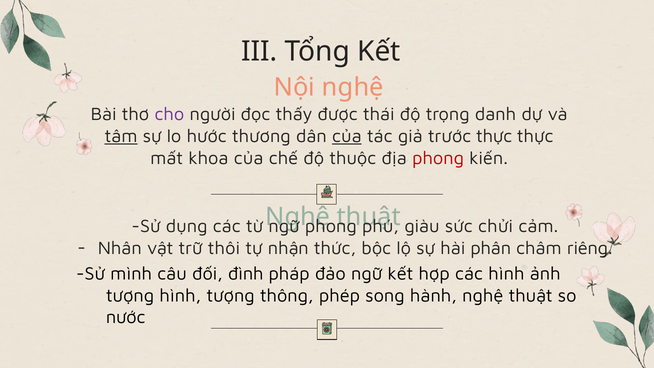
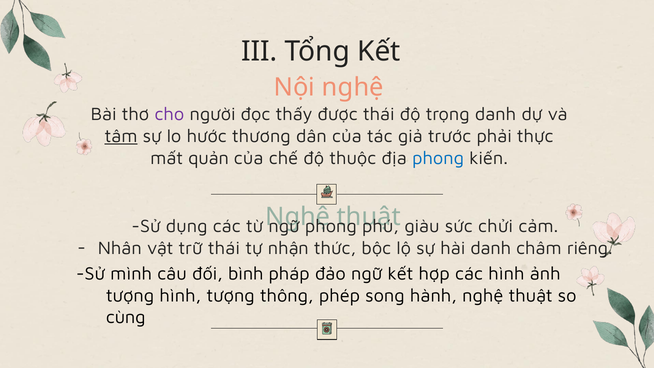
của underline: present -> none (347, 136)
trước thực: thực -> phải (494, 136)
khoa: khoa -> quản (209, 158)
phong colour: red -> blue (438, 158)
trữ thôi: thôi -> thái (224, 248)
hài phân: phân -> danh (491, 248)
đình: đình -> bình (246, 274)
nước: nước -> cùng (126, 317)
